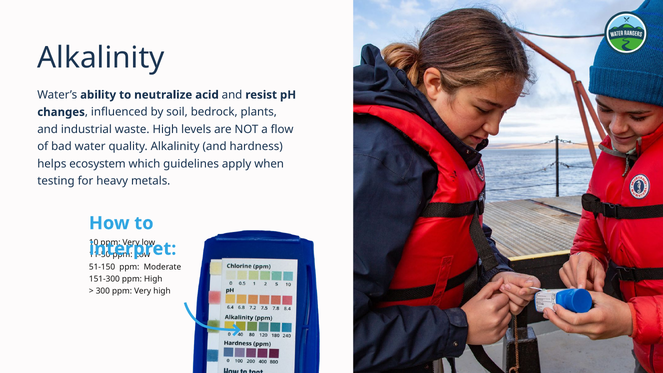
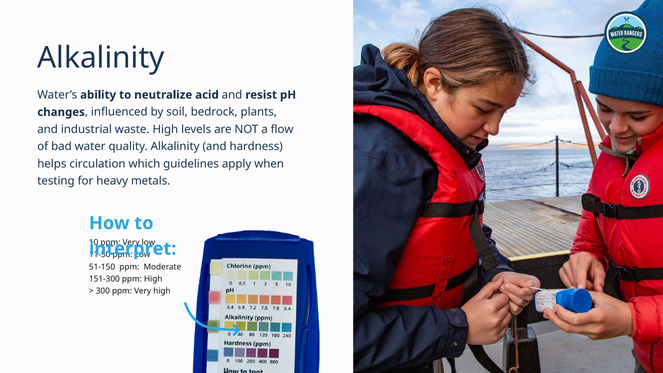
ecosystem: ecosystem -> circulation (98, 164)
